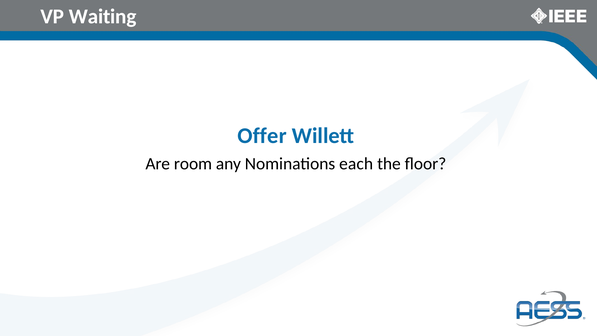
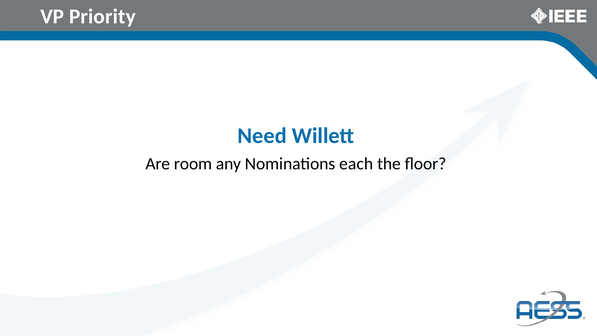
Waiting: Waiting -> Priority (102, 16)
Offer: Offer -> Need (262, 136)
